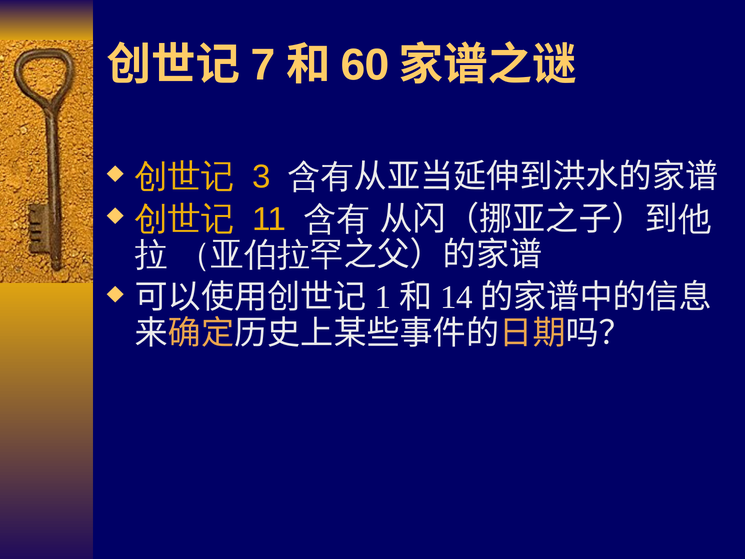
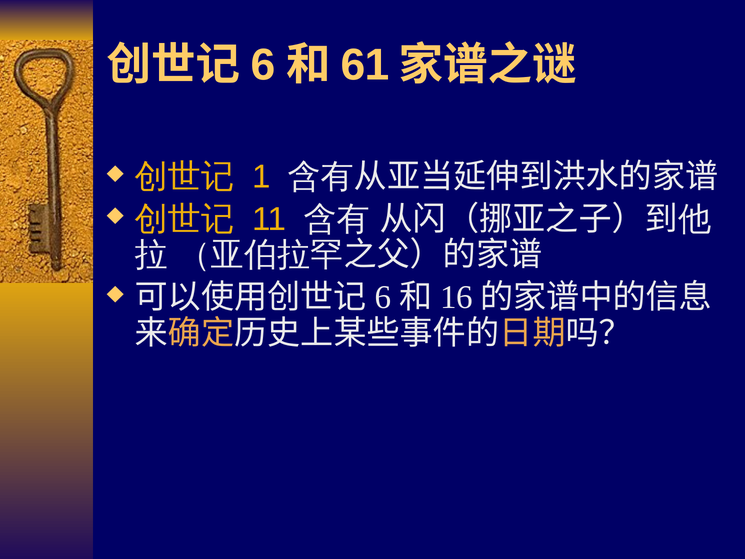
7: 7 -> 6 (263, 65)
60: 60 -> 61 (365, 65)
3: 3 -> 1 (261, 177)
1: 1 -> 6 (383, 297)
14: 14 -> 16 (456, 297)
